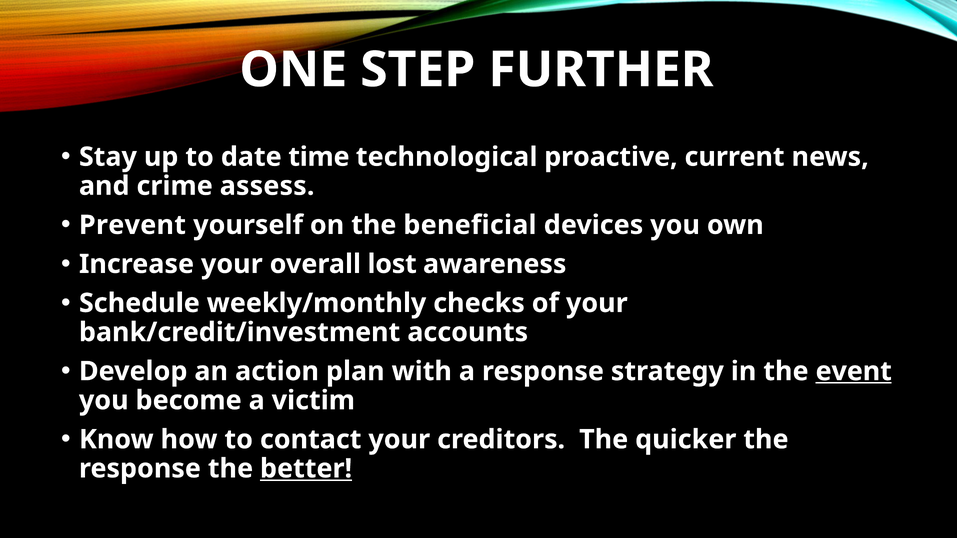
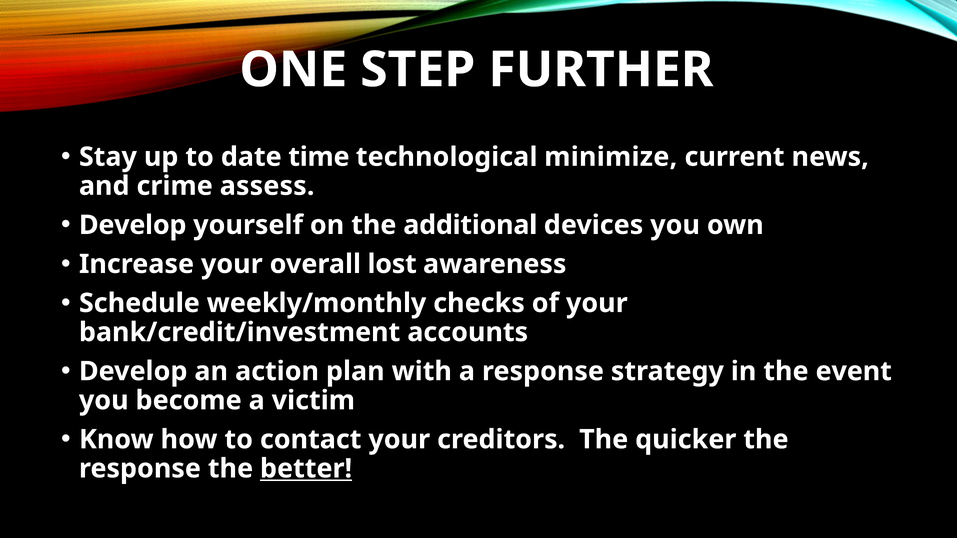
proactive: proactive -> minimize (611, 157)
Prevent: Prevent -> Develop (133, 225)
beneficial: beneficial -> additional (470, 225)
event underline: present -> none (854, 372)
